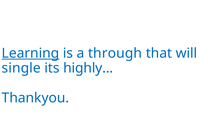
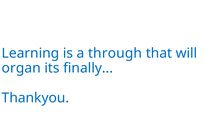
Learning underline: present -> none (30, 53)
single: single -> organ (21, 68)
highly: highly -> finally (88, 68)
